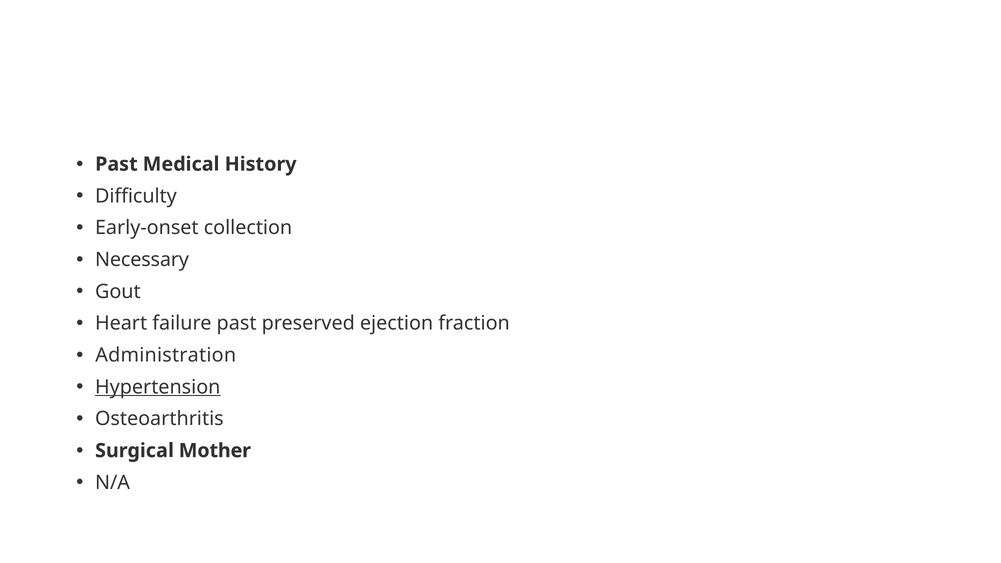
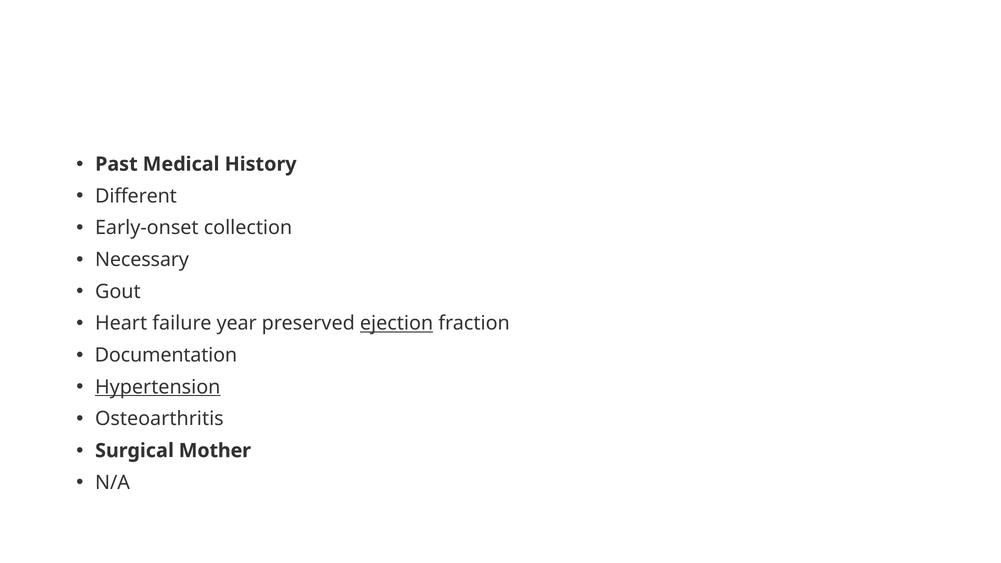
Difficulty: Difficulty -> Different (136, 196)
failure past: past -> year (237, 323)
ejection underline: none -> present (397, 323)
Administration: Administration -> Documentation (166, 355)
